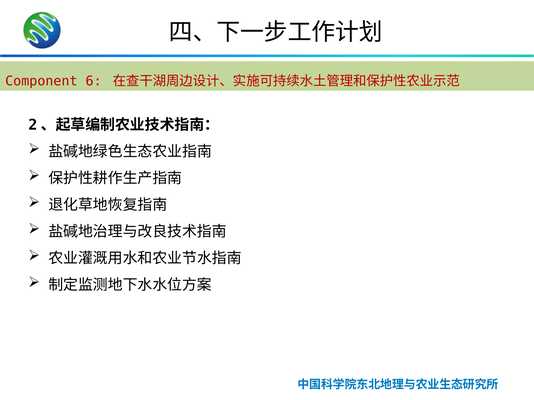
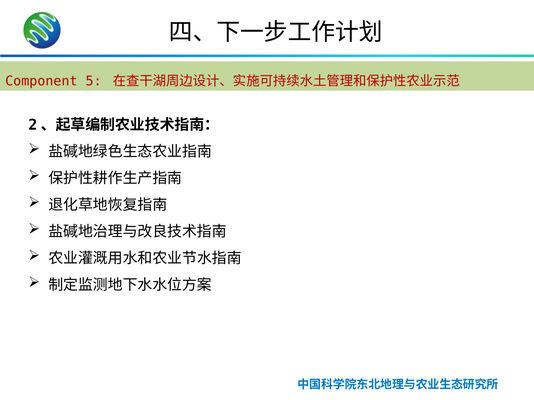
6: 6 -> 5 (94, 81)
